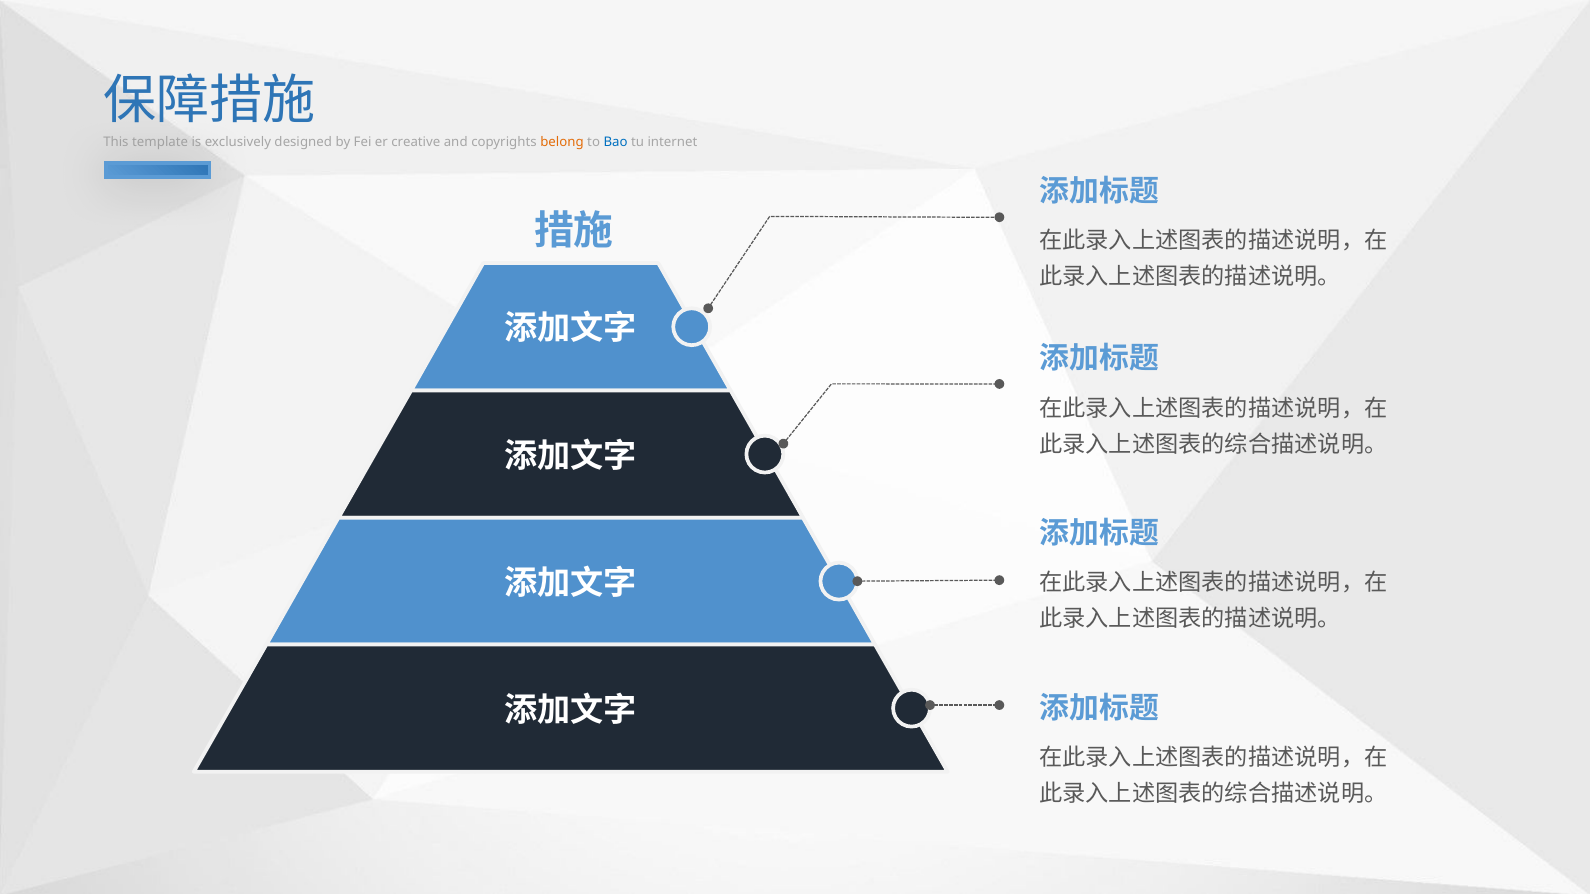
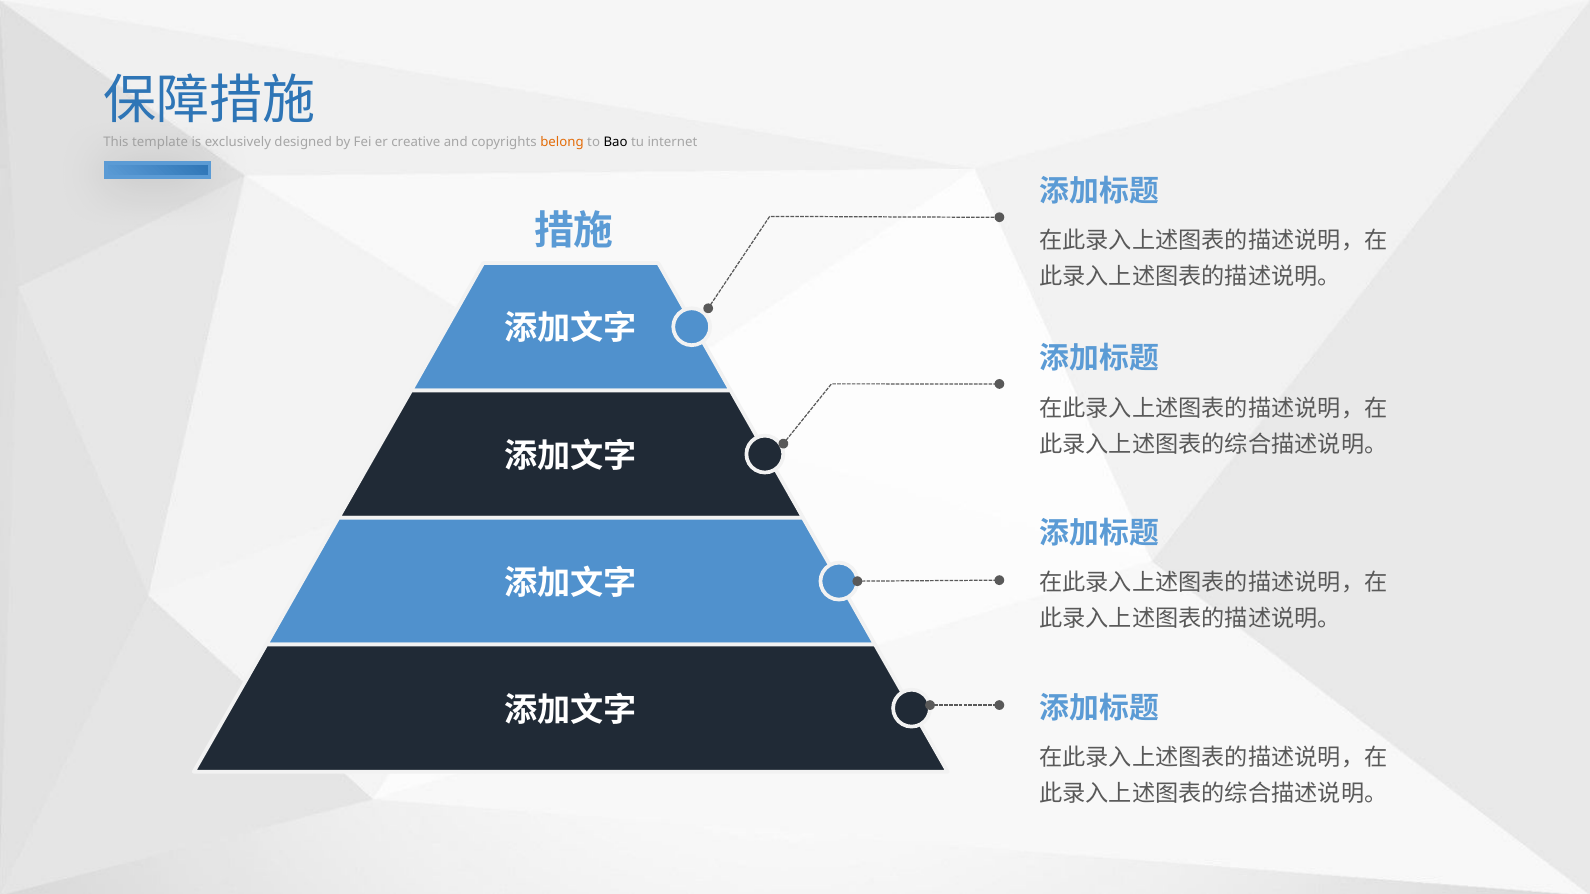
Bao colour: blue -> black (616, 142)
